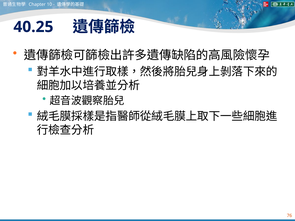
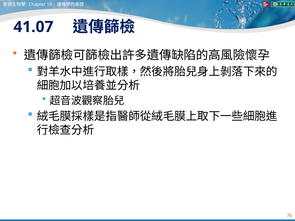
40.25: 40.25 -> 41.07 (33, 27)
